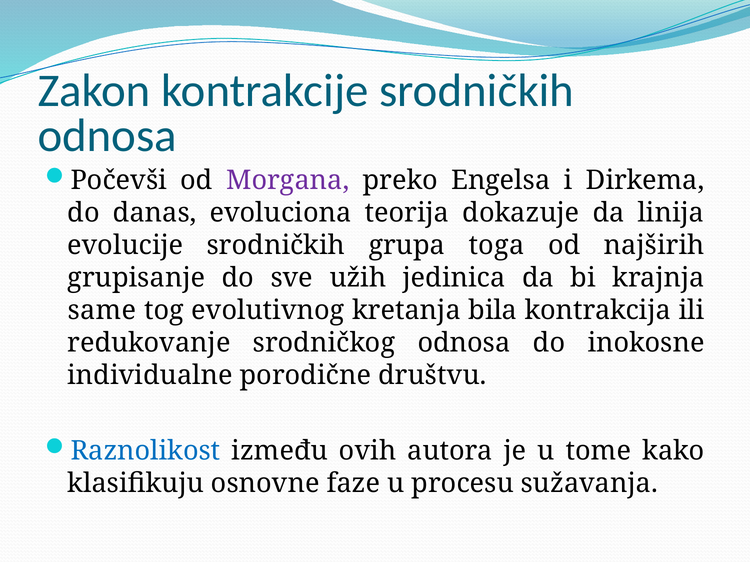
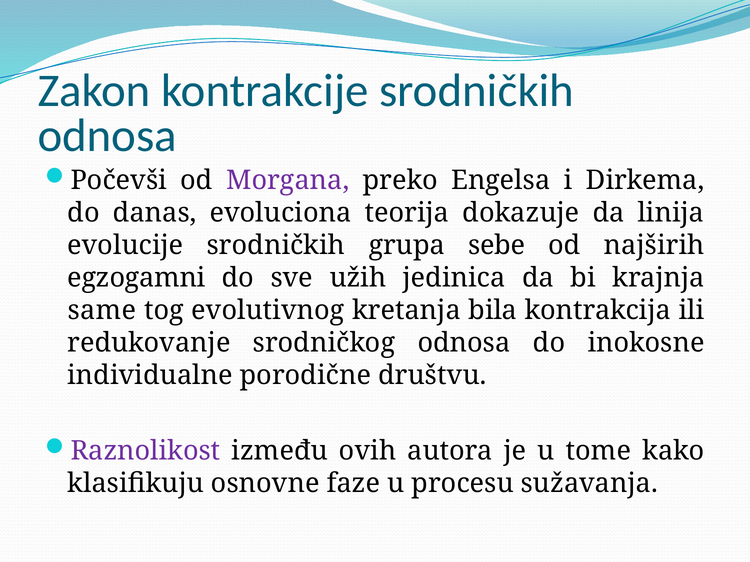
toga: toga -> sebe (497, 246)
grupisanje: grupisanje -> egzogamni (136, 278)
Raznolikost colour: blue -> purple (145, 451)
